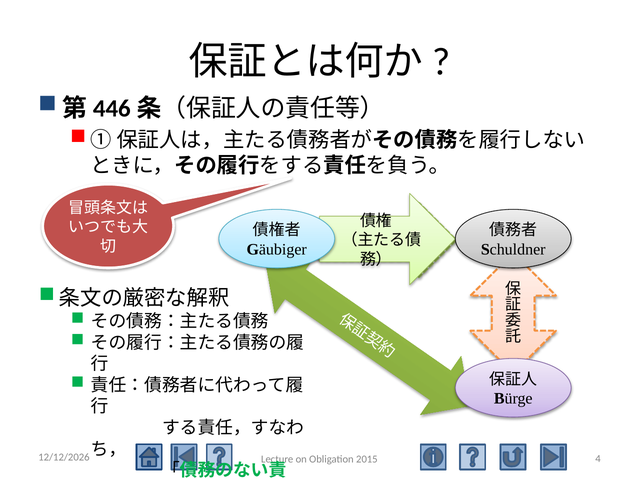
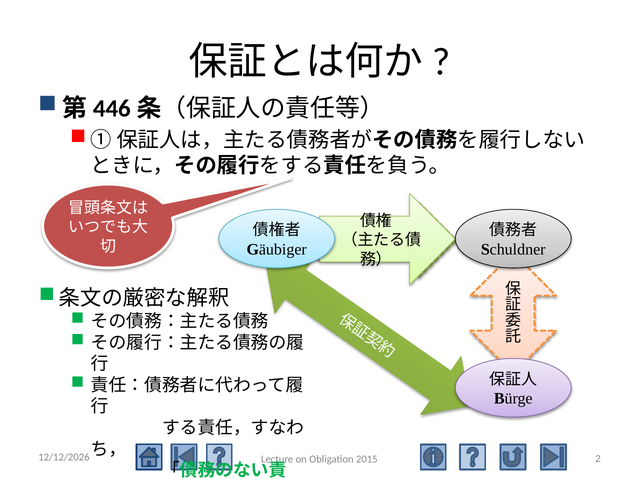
4: 4 -> 2 (598, 459)
